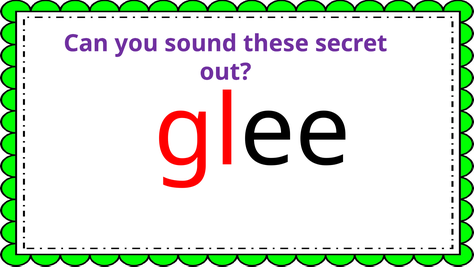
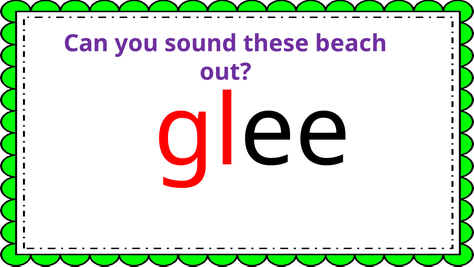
secret: secret -> beach (351, 43)
